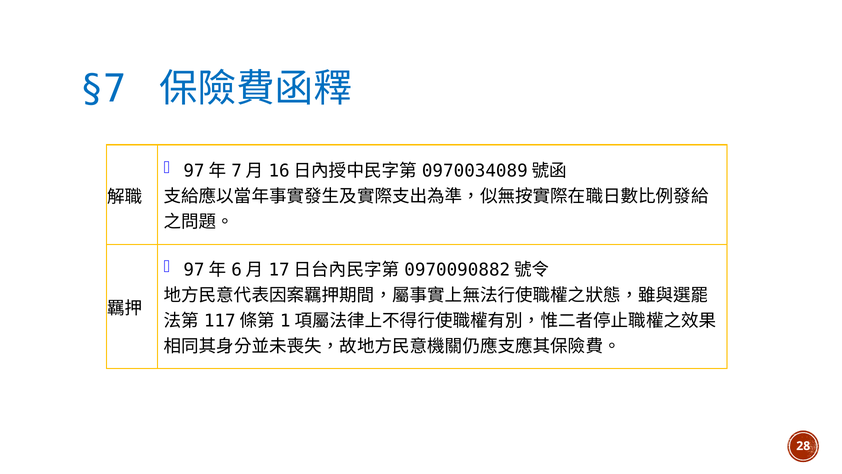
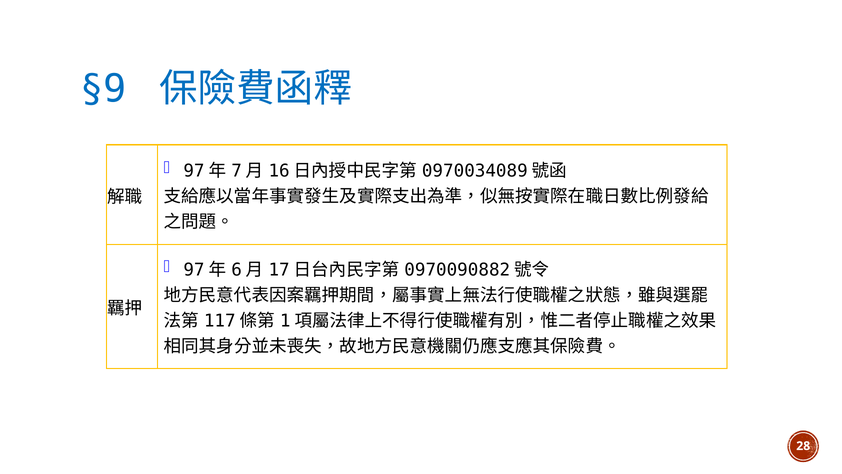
§7: §7 -> §9 (103, 89)
